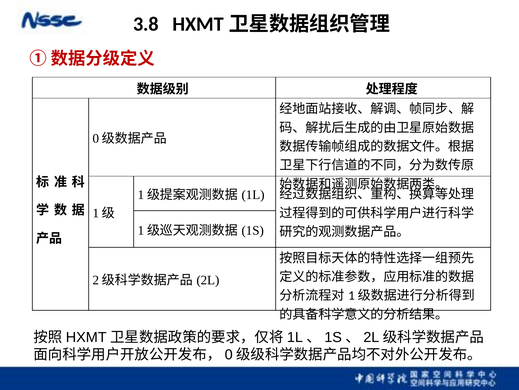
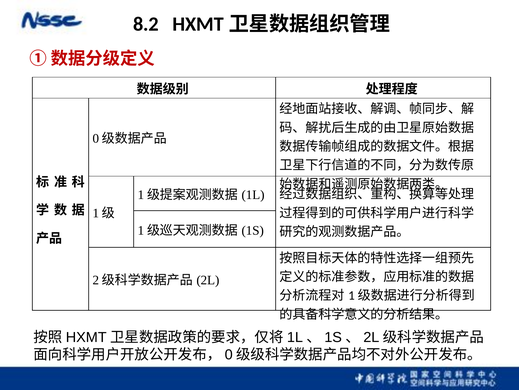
3.8: 3.8 -> 8.2 (146, 24)
